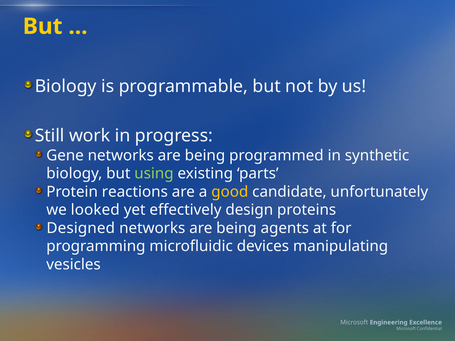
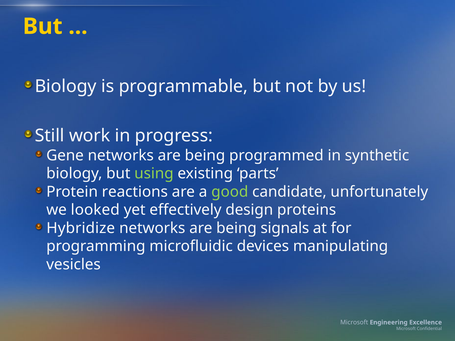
good colour: yellow -> light green (230, 192)
Designed: Designed -> Hybridize (81, 228)
agents: agents -> signals (285, 228)
